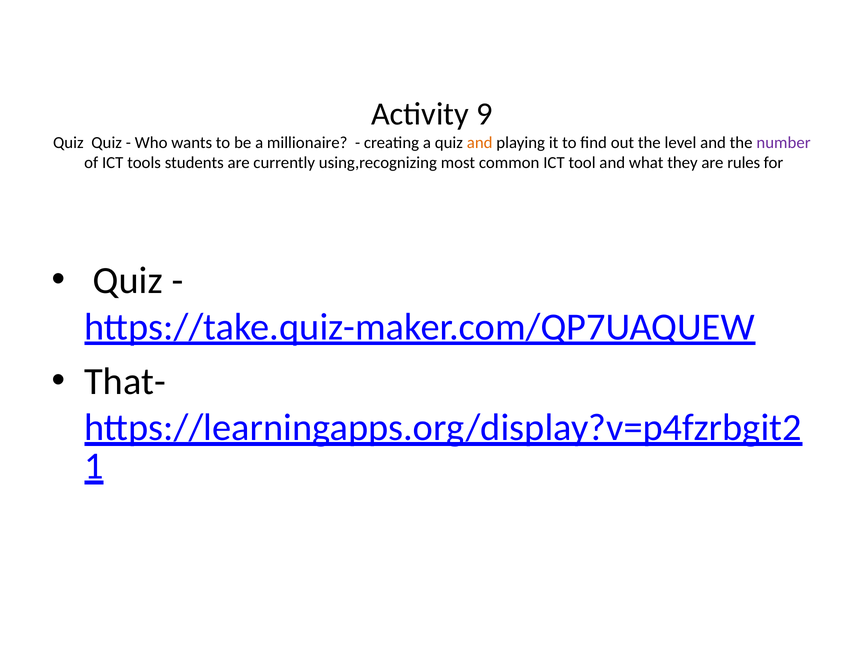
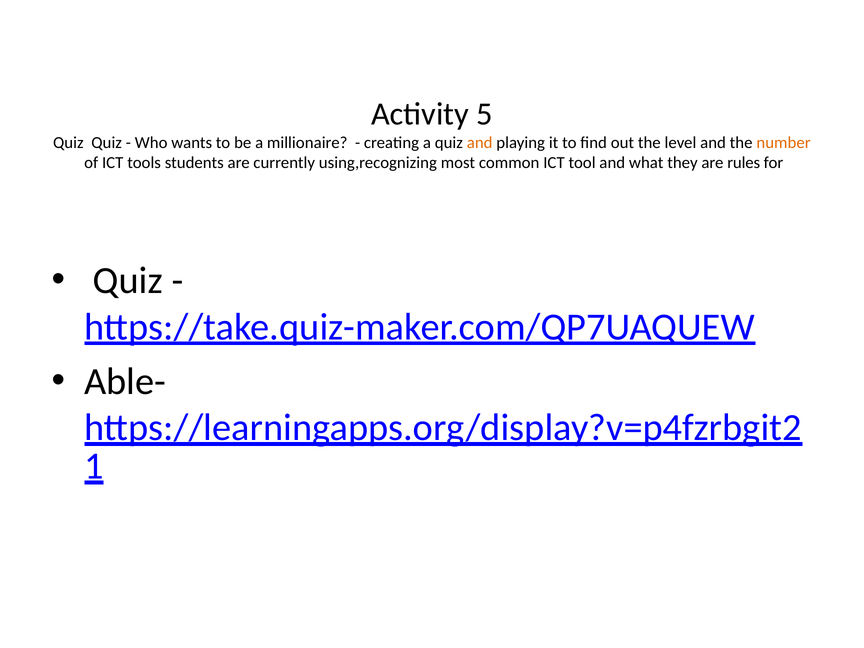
9: 9 -> 5 (485, 114)
number colour: purple -> orange (784, 143)
That-: That- -> Able- (125, 381)
